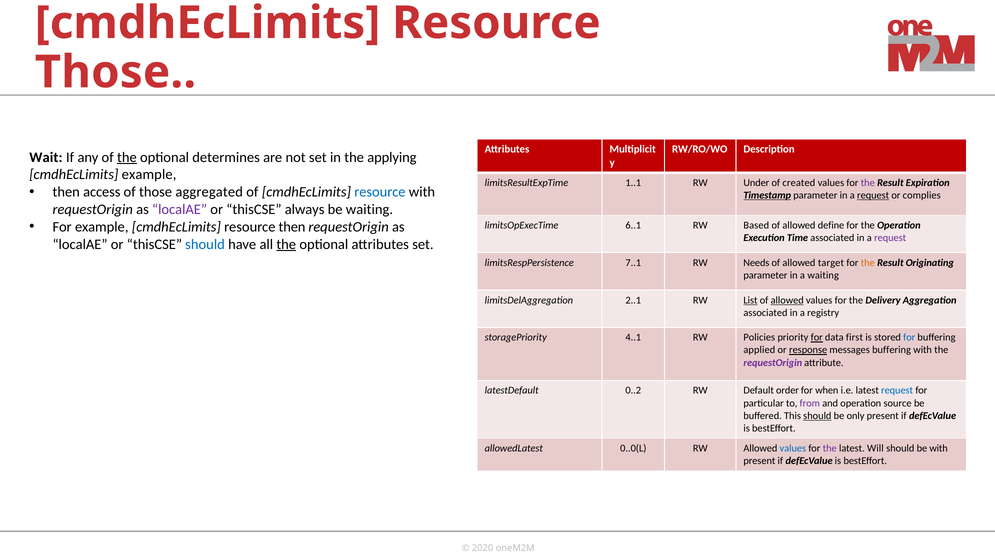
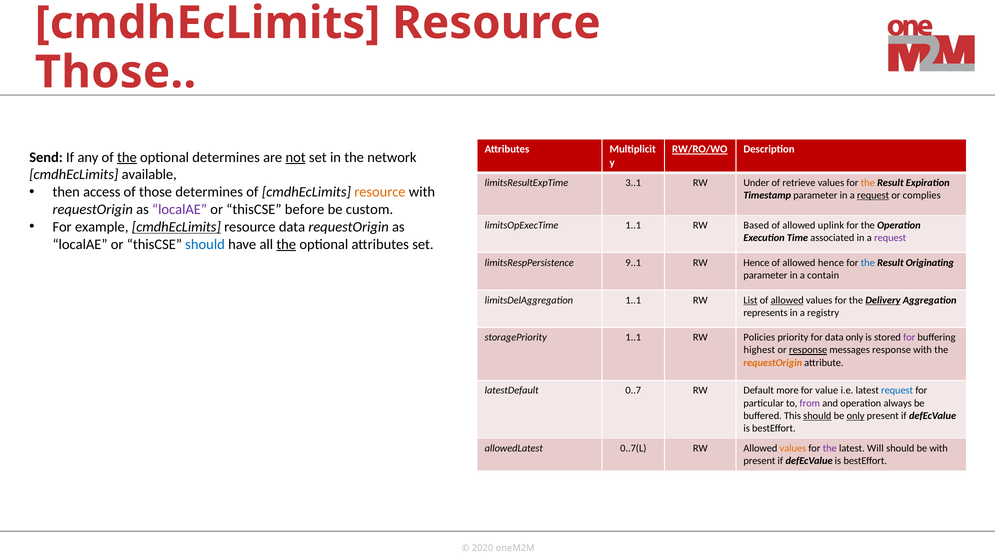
RW/RO/WO underline: none -> present (700, 149)
Wait: Wait -> Send (46, 157)
not underline: none -> present (296, 157)
applying: applying -> network (392, 157)
cmdhEcLimits example: example -> available (149, 175)
1..1: 1..1 -> 3..1 (633, 183)
created: created -> retrieve (799, 183)
the colour: purple -> orange (868, 183)
those aggregated: aggregated -> determines (209, 192)
resource colour: blue -> orange (380, 192)
Timestamp underline: present -> none (767, 195)
always: always -> before (305, 209)
be waiting: waiting -> custom (370, 209)
cmdhEcLimits underline: none -> present (176, 227)
resource then: then -> data (292, 227)
limitsOpExecTime 6..1: 6..1 -> 1..1 (633, 225)
define: define -> uplink (831, 225)
7..1: 7..1 -> 9..1 (633, 263)
RW Needs: Needs -> Hence (756, 263)
allowed target: target -> hence (831, 263)
the colour: orange -> blue (868, 263)
a waiting: waiting -> contain (823, 275)
limitsDelAggregation 2..1: 2..1 -> 1..1 (633, 300)
Delivery underline: none -> present (883, 300)
associated: associated -> represents (766, 313)
storagePriority 4..1: 4..1 -> 1..1 (633, 337)
for underline: present -> none (817, 337)
data first: first -> only (855, 337)
for colour: blue -> purple (909, 337)
applied: applied -> highest (759, 350)
messages buffering: buffering -> response (892, 350)
requestOrigin colour: purple -> orange (773, 362)
0..2: 0..2 -> 0..7 (633, 390)
order: order -> more (787, 390)
when: when -> value (827, 390)
source: source -> always (898, 403)
only underline: none -> present (856, 416)
0..0(L: 0..0(L -> 0..7(L (633, 448)
values colour: blue -> orange (793, 448)
